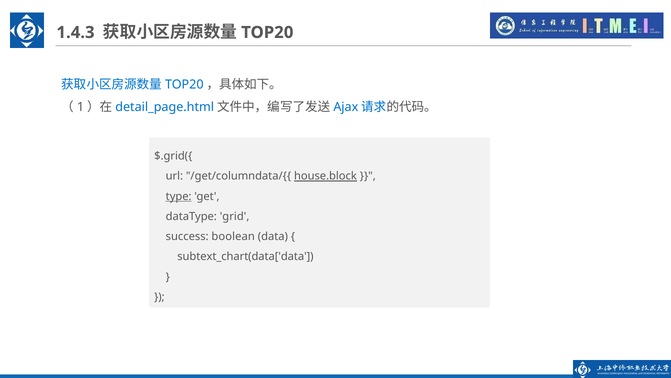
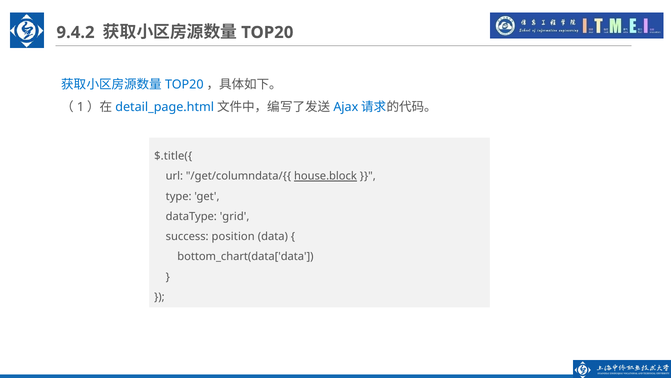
1.4.3: 1.4.3 -> 9.4.2 (76, 32)
$.grid({: $.grid({ -> $.title({ (173, 156)
type underline: present -> none (179, 196)
boolean: boolean -> position (233, 236)
subtext_chart(data['data: subtext_chart(data['data -> bottom_chart(data['data (245, 257)
